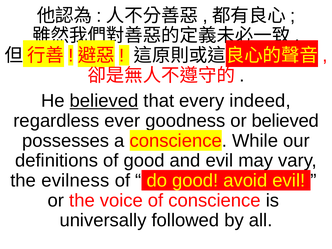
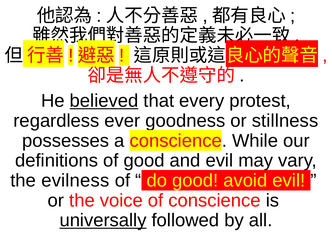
indeed: indeed -> protest (260, 101)
or believed: believed -> stillness (285, 121)
universally underline: none -> present (103, 220)
